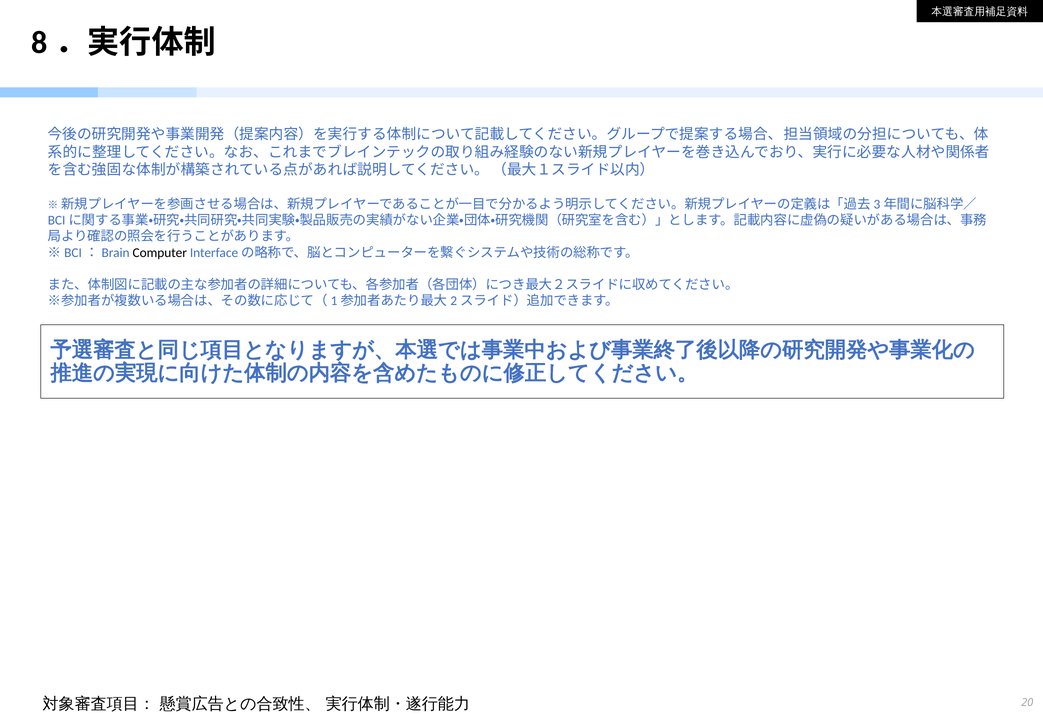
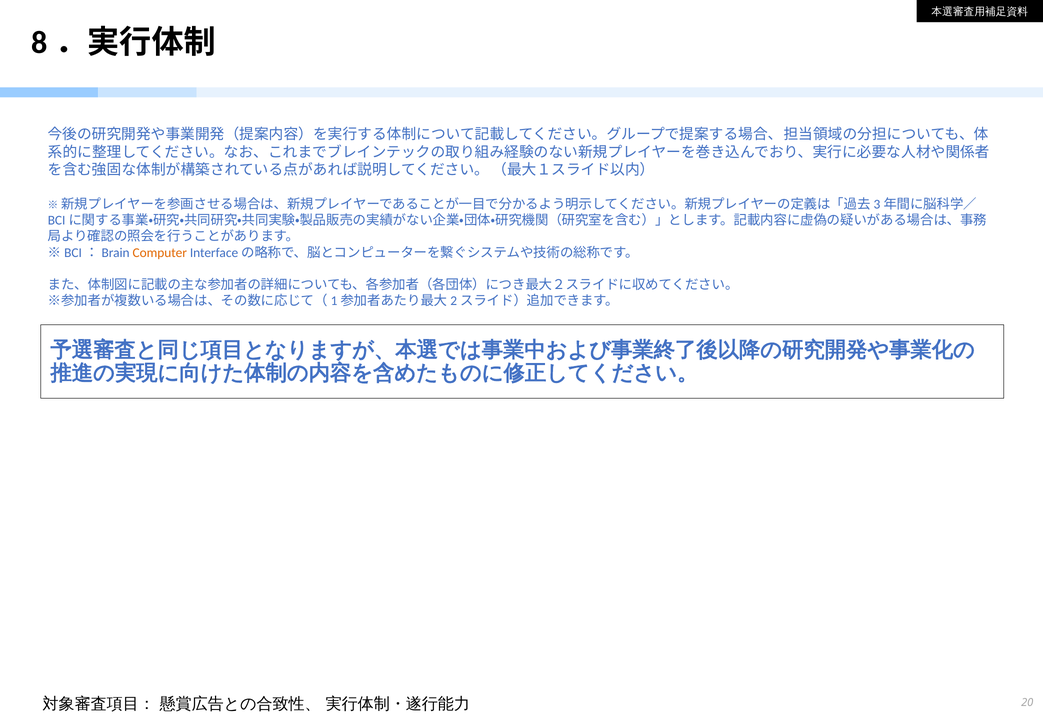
Computer colour: black -> orange (160, 253)
